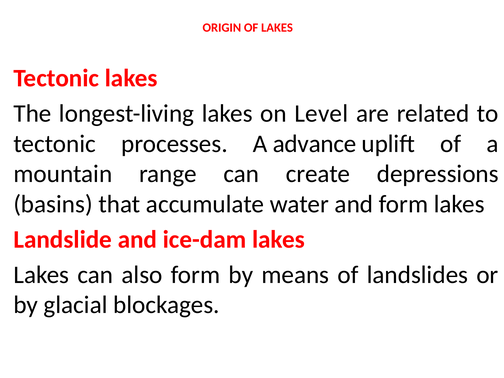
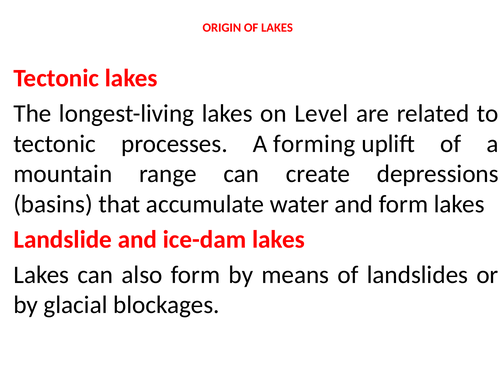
advance: advance -> forming (314, 144)
